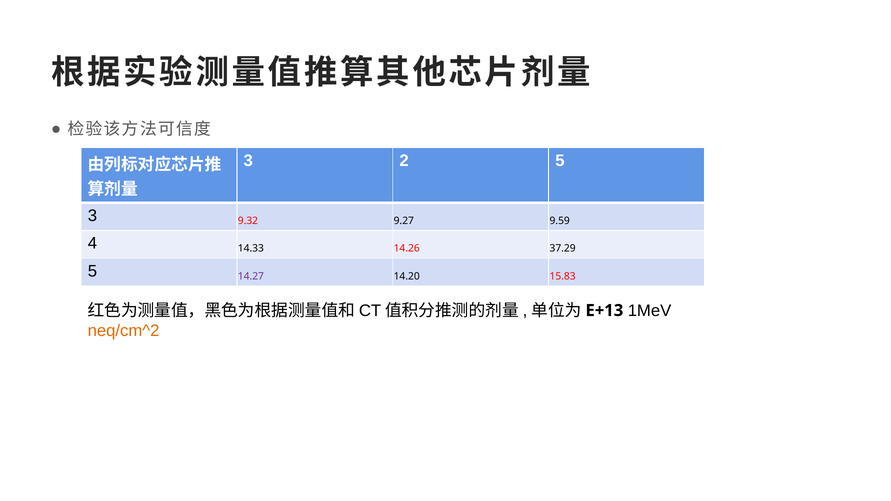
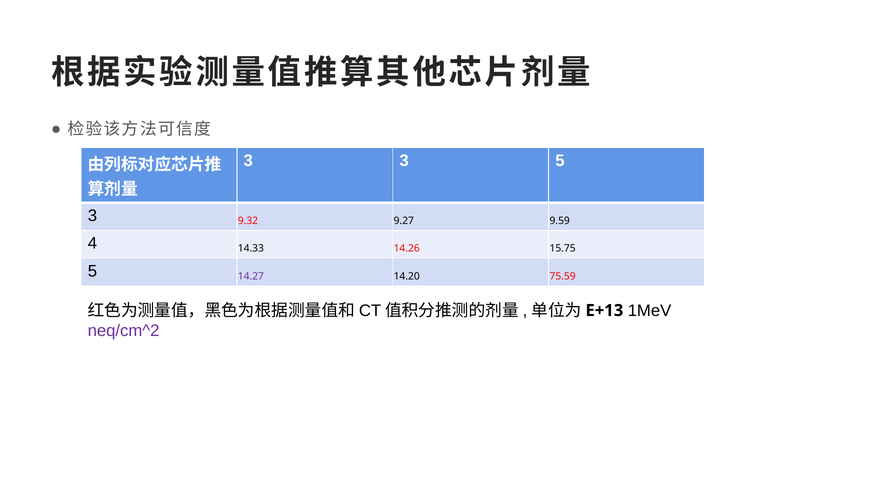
3 2: 2 -> 3 (404, 161)
37.29: 37.29 -> 15.75 (563, 249)
15.83: 15.83 -> 75.59 (563, 277)
neq/cm^2 colour: orange -> purple (124, 331)
